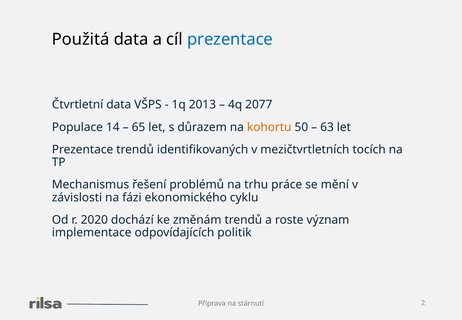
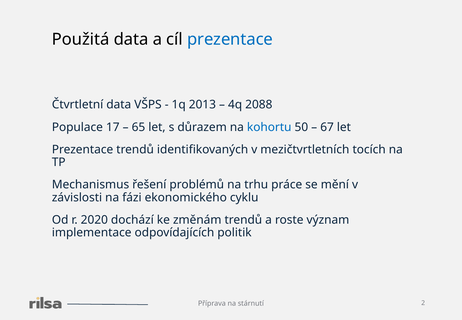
2077: 2077 -> 2088 (259, 105)
14: 14 -> 17 (113, 127)
kohortu colour: orange -> blue (269, 127)
63: 63 -> 67 (327, 127)
